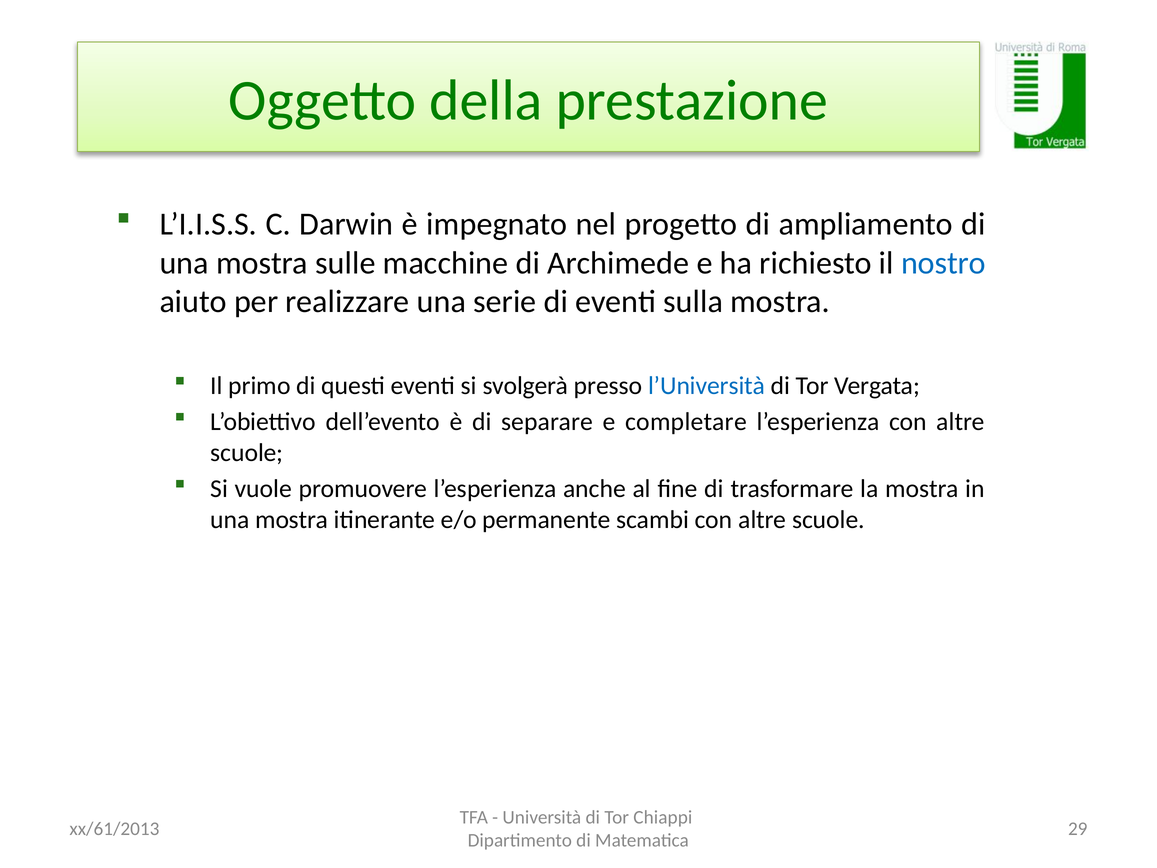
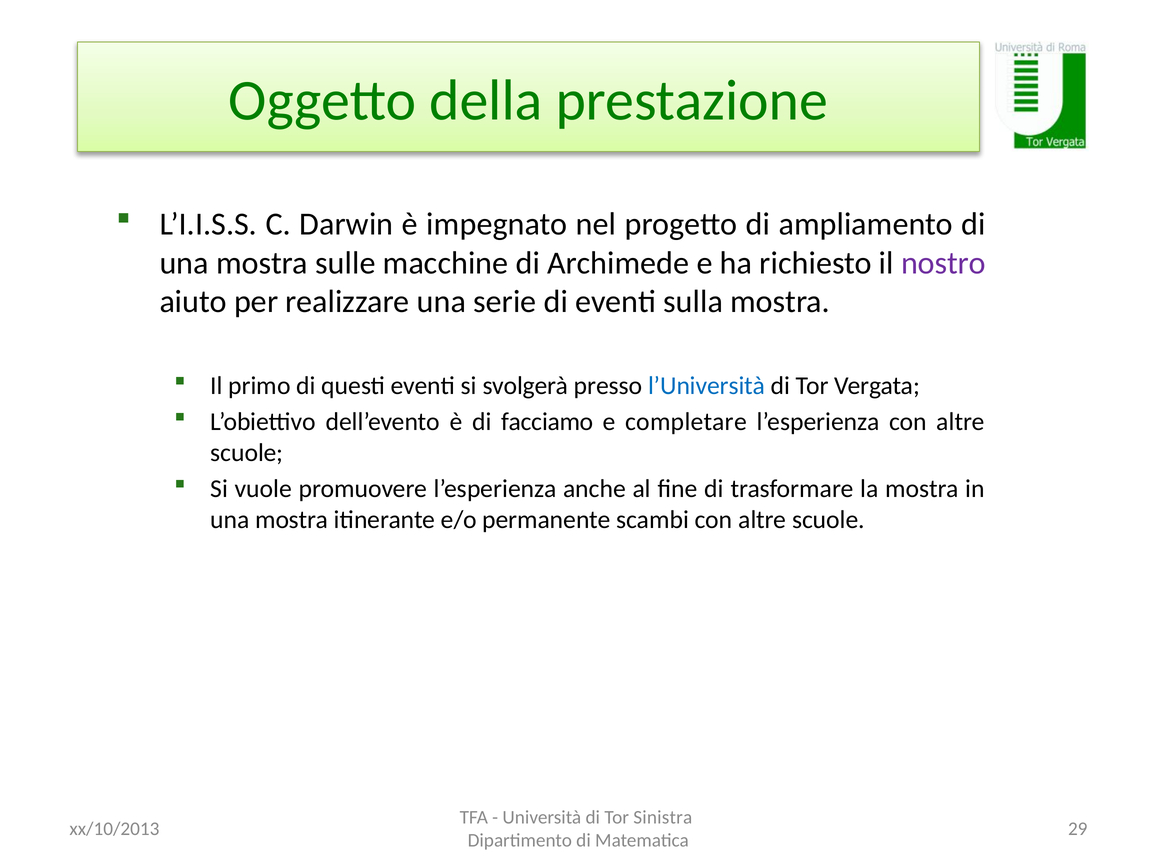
nostro colour: blue -> purple (943, 263)
separare: separare -> facciamo (547, 422)
Chiappi: Chiappi -> Sinistra (663, 817)
xx/61/2013: xx/61/2013 -> xx/10/2013 (114, 829)
